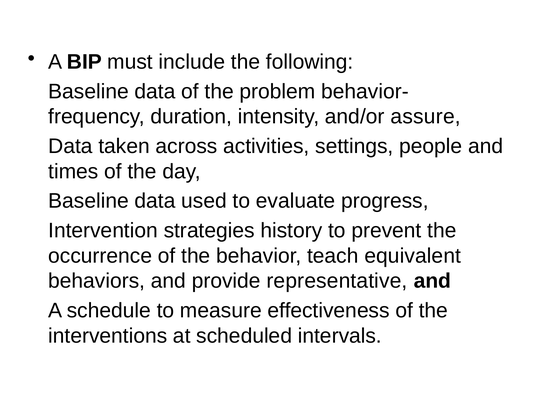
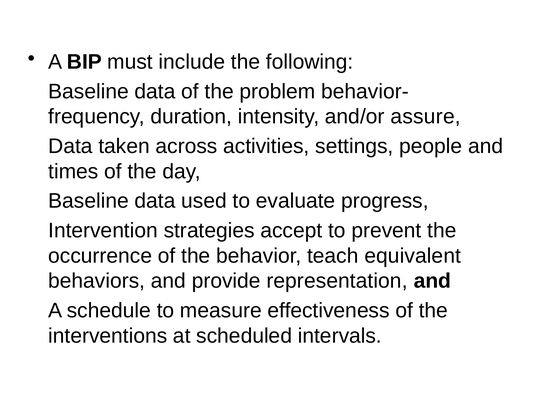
history: history -> accept (291, 230)
representative: representative -> representation (337, 281)
